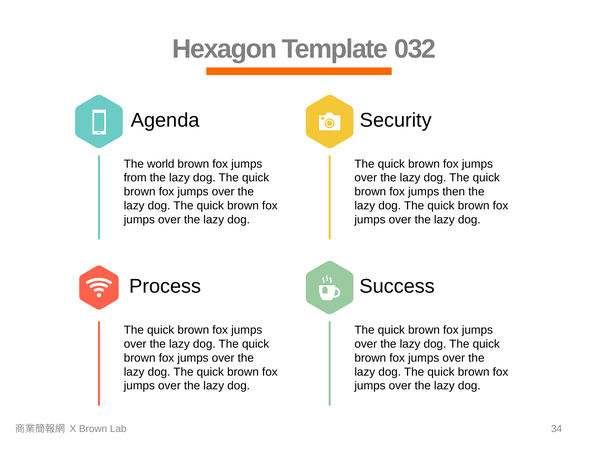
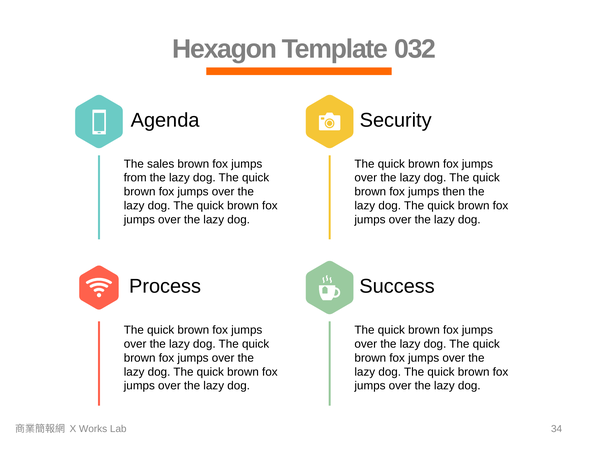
world: world -> sales (161, 164)
X Brown: Brown -> Works (93, 428)
